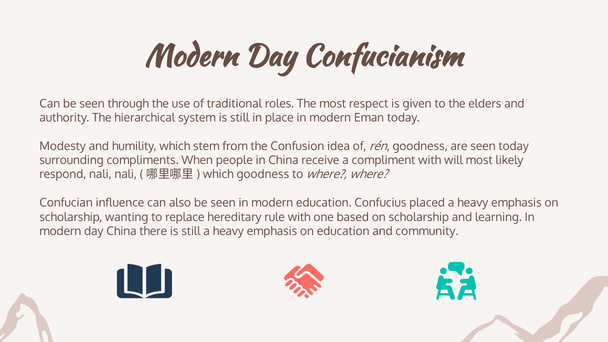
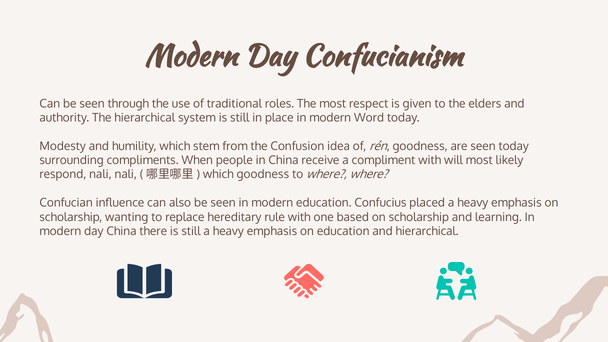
Eman: Eman -> Word (369, 118)
and community: community -> hierarchical (427, 231)
